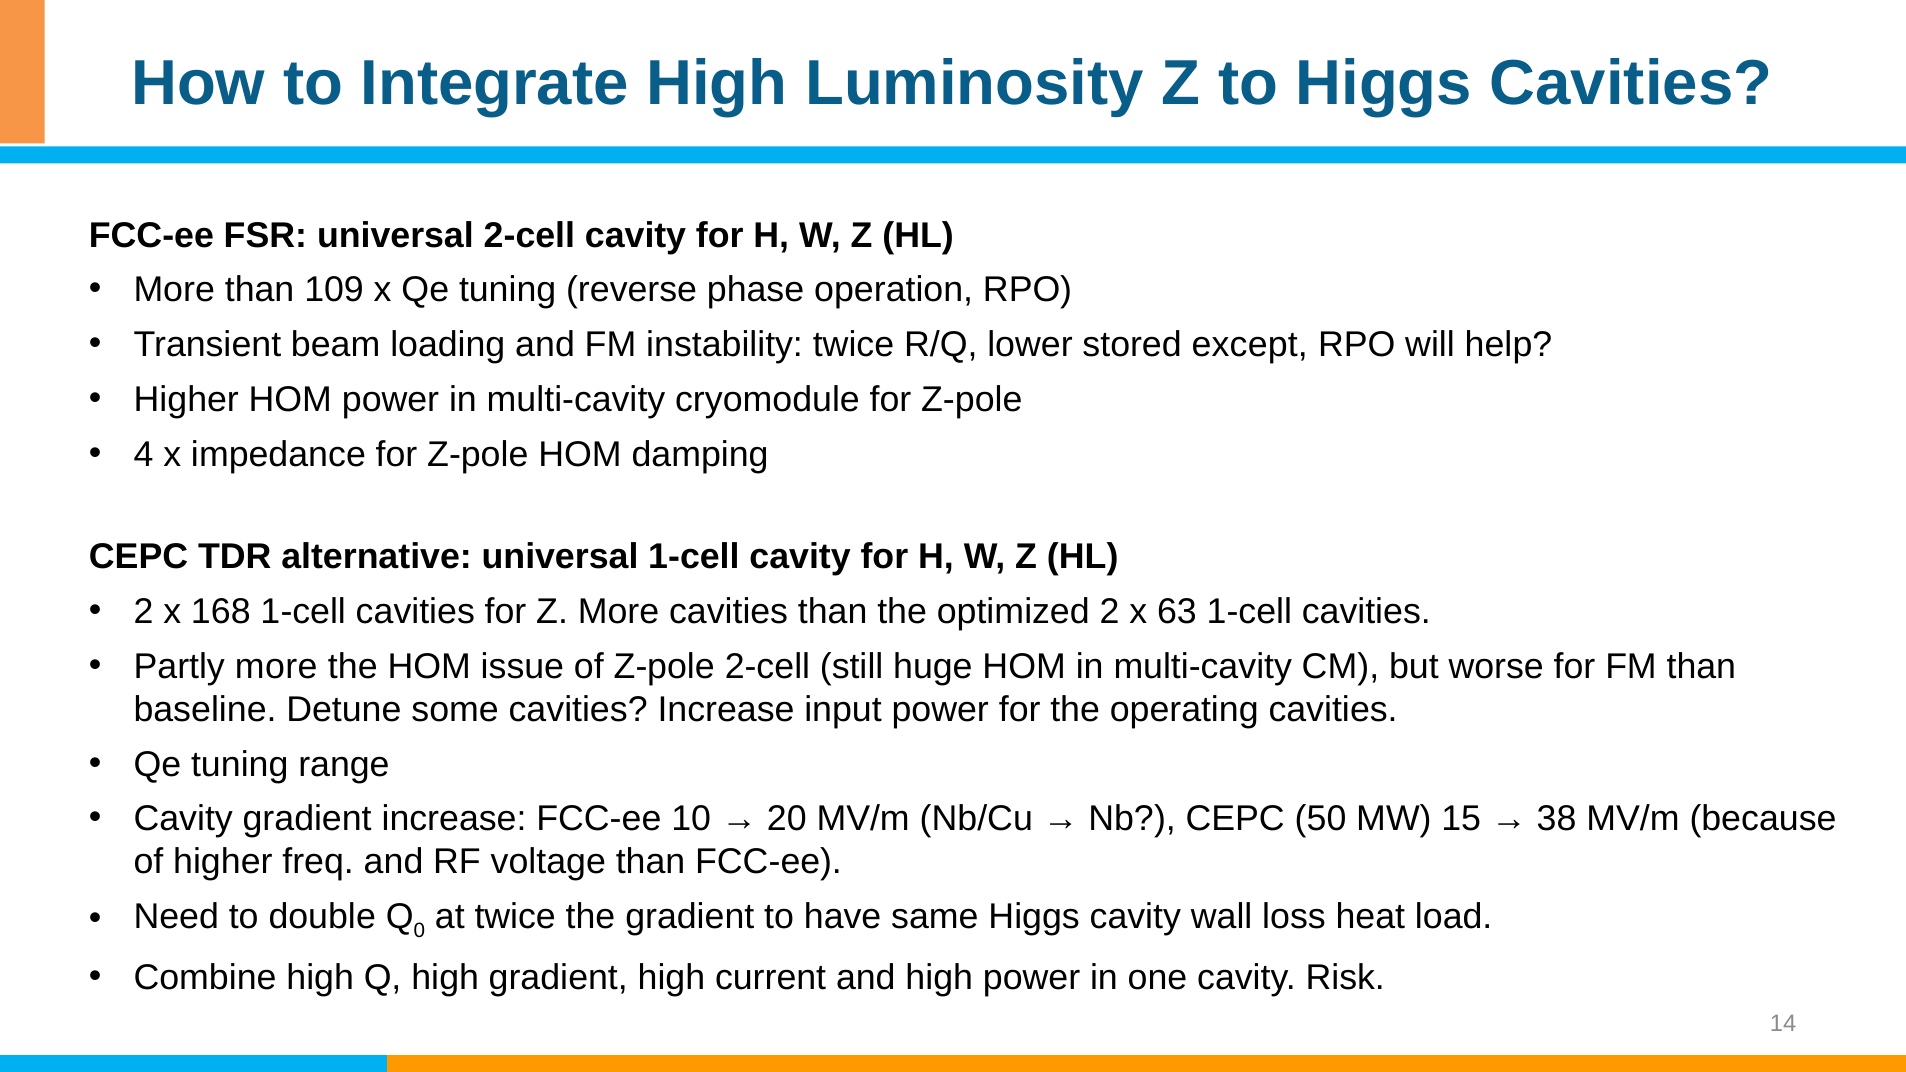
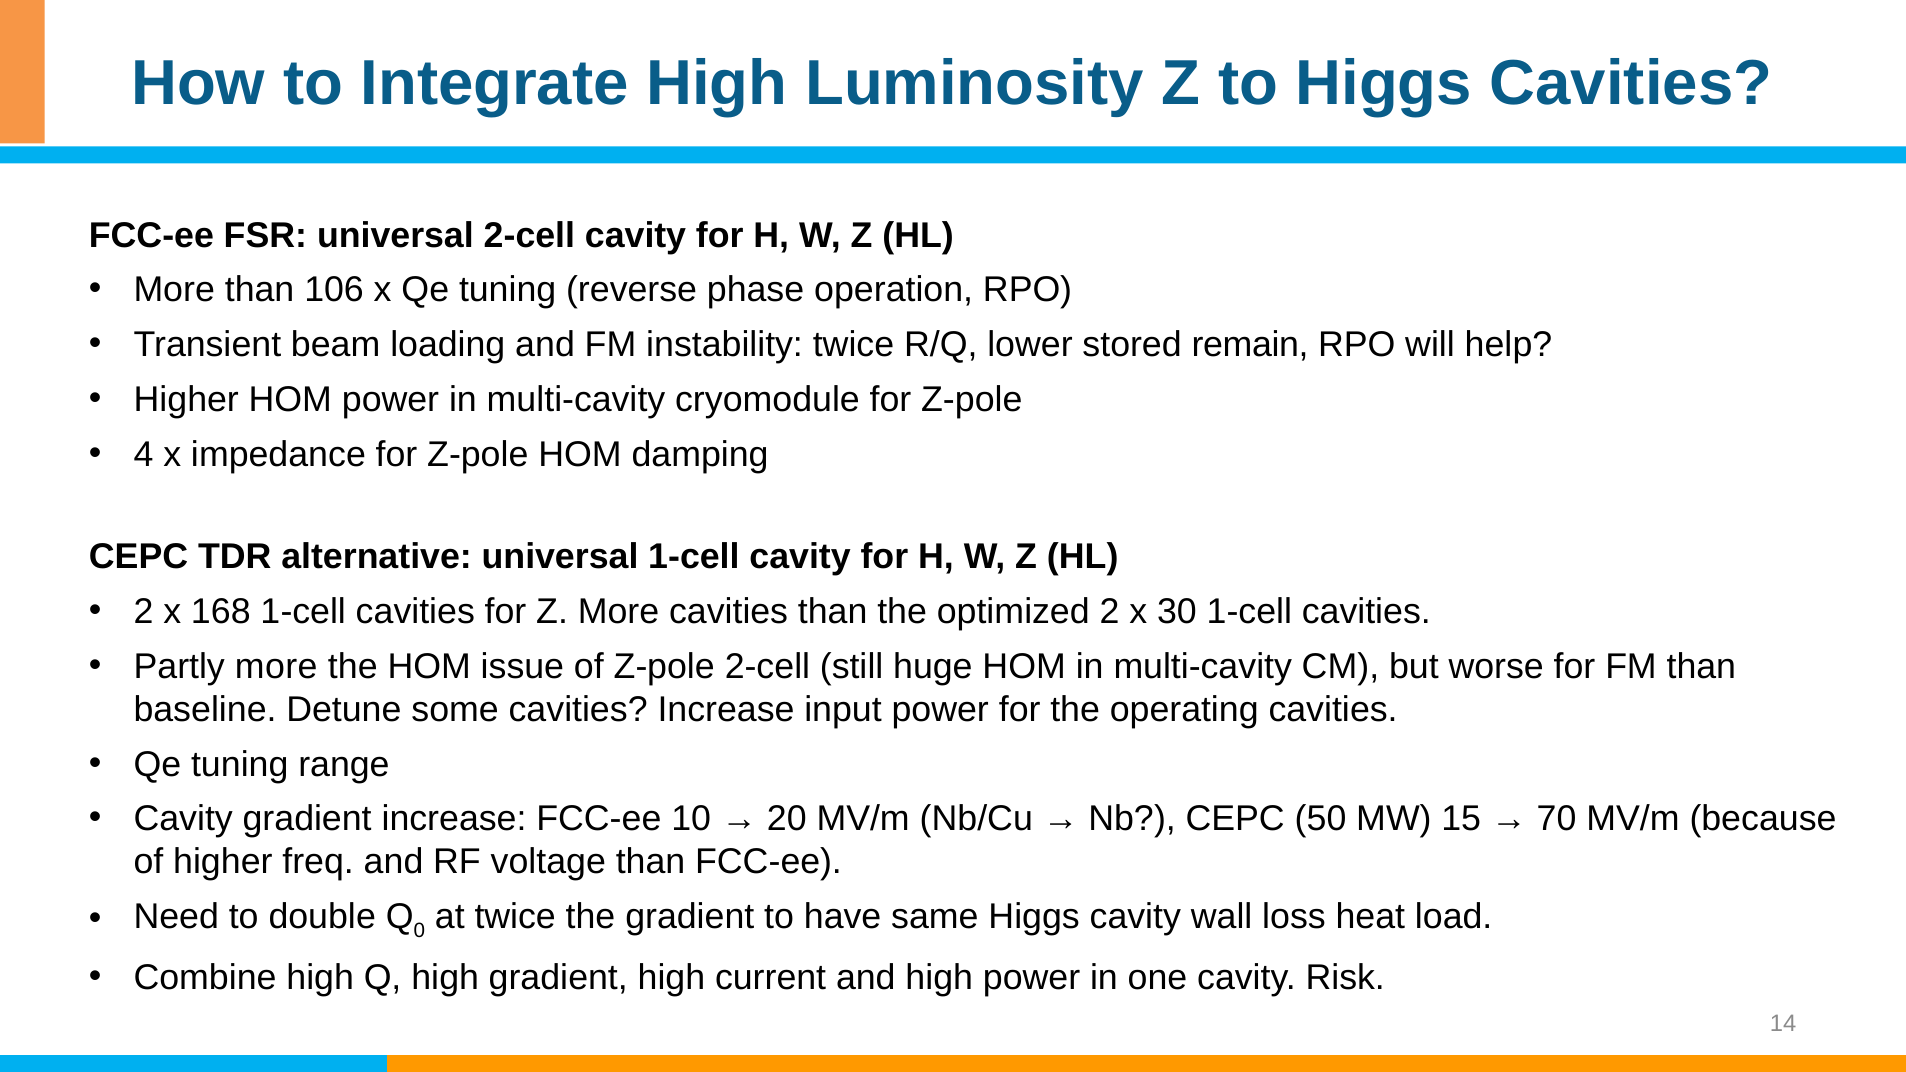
109: 109 -> 106 (334, 290)
except: except -> remain (1250, 345)
63: 63 -> 30 (1177, 612)
38: 38 -> 70 (1557, 819)
